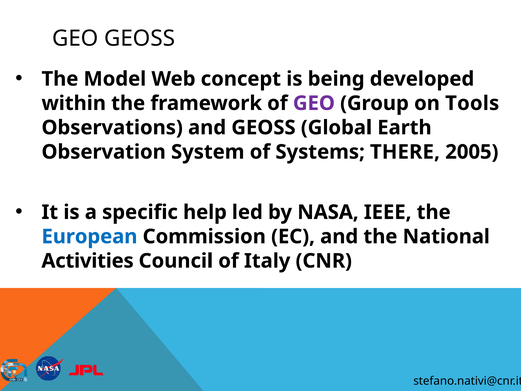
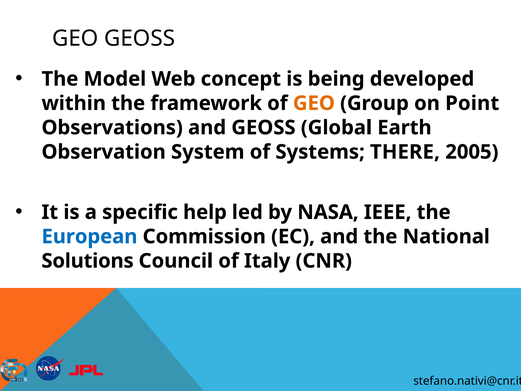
GEO colour: purple -> orange (314, 103)
Tools: Tools -> Point (472, 103)
Activities: Activities -> Solutions (88, 261)
